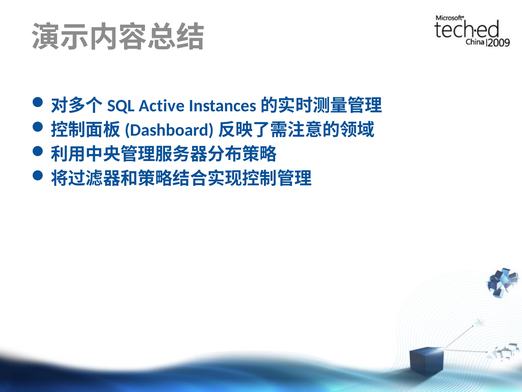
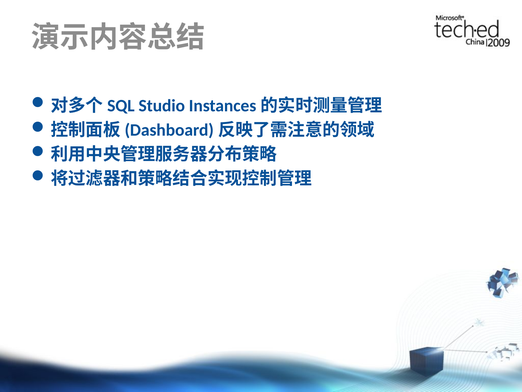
Active: Active -> Studio (162, 106)
